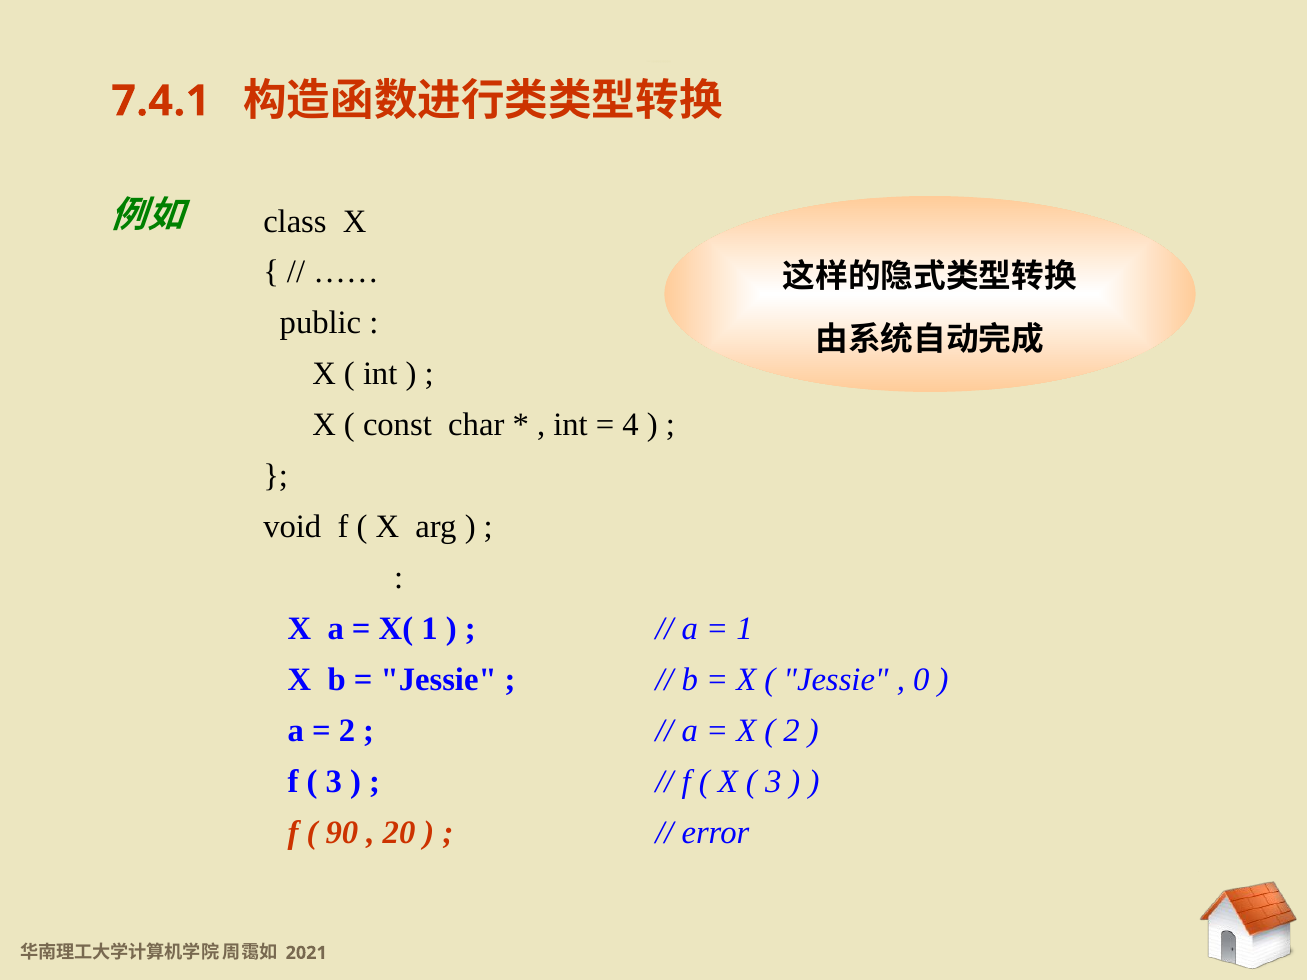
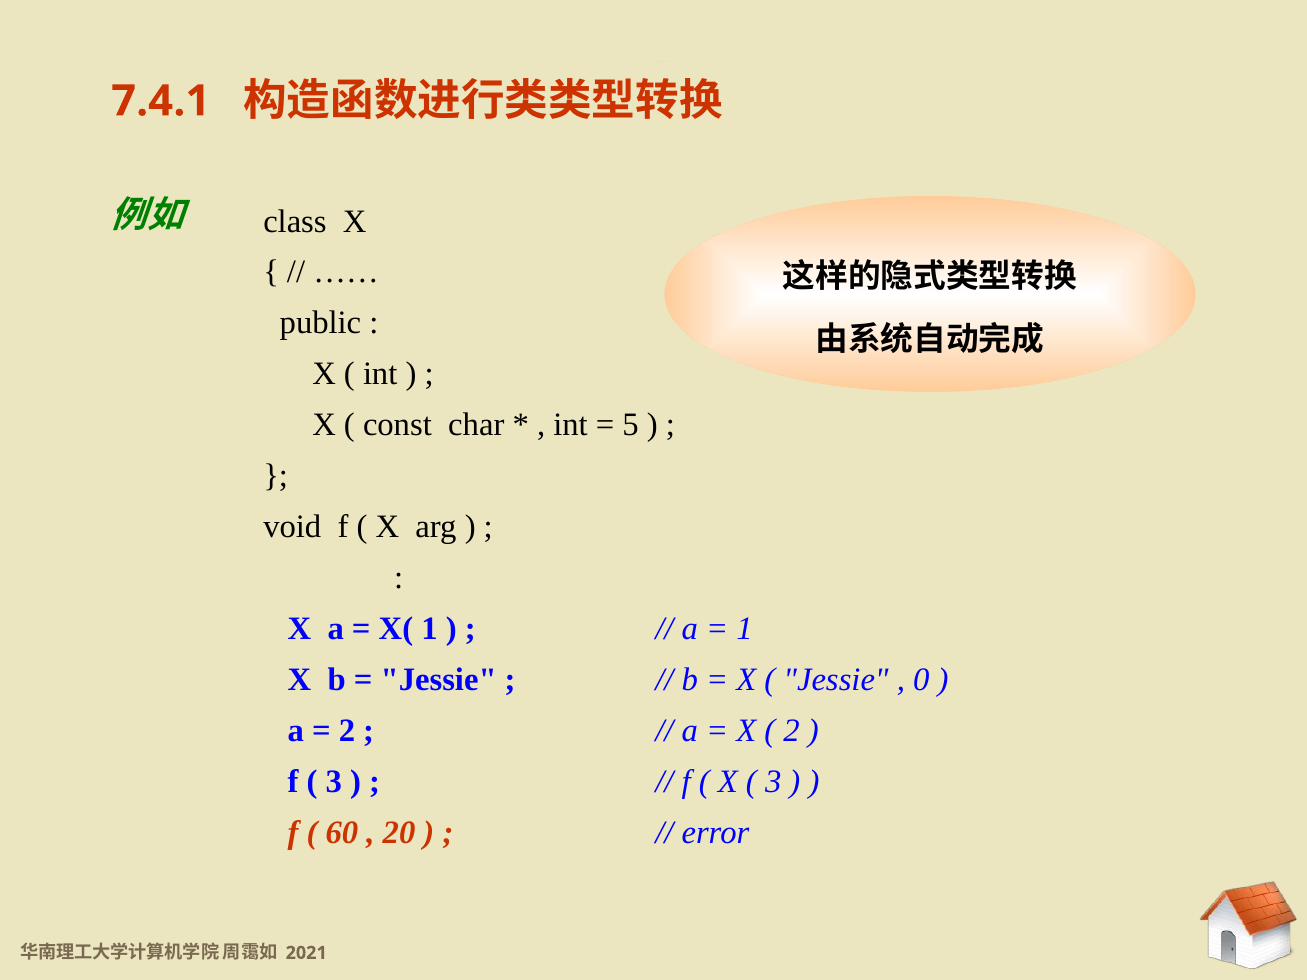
4: 4 -> 5 (631, 425)
90: 90 -> 60 (342, 833)
